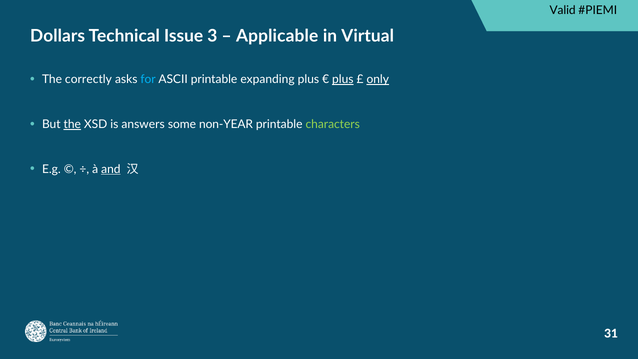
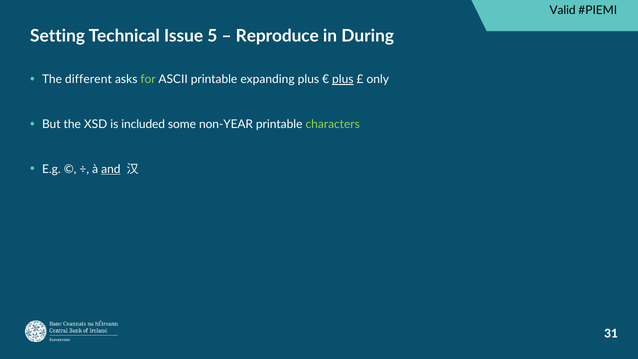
Dollars: Dollars -> Setting (58, 36)
3: 3 -> 5 (212, 36)
Applicable: Applicable -> Reproduce (277, 36)
Virtual: Virtual -> During (368, 36)
correctly: correctly -> different (88, 79)
for colour: light blue -> light green (148, 79)
only underline: present -> none (378, 79)
the underline: present -> none (72, 124)
answers: answers -> included (143, 124)
